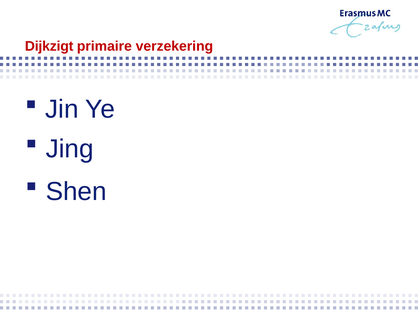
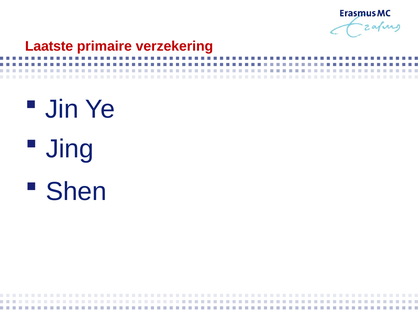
Dijkzigt: Dijkzigt -> Laatste (49, 46)
